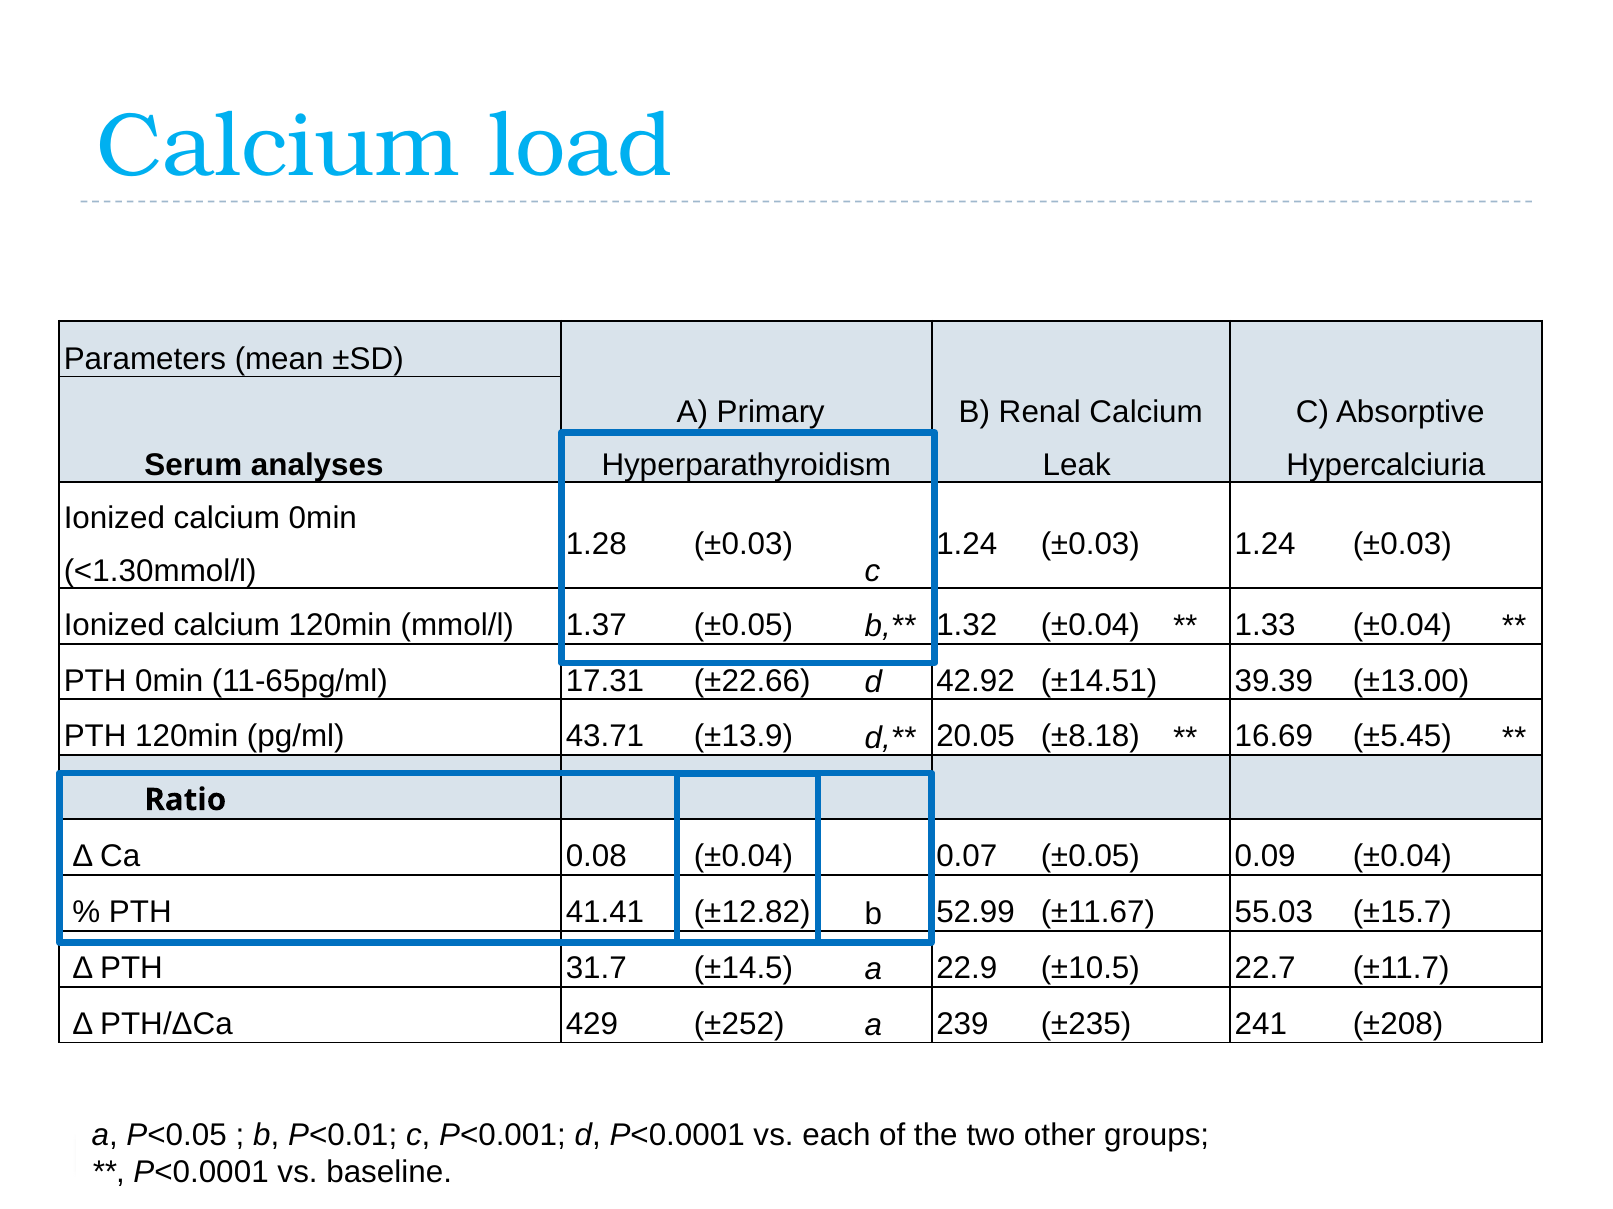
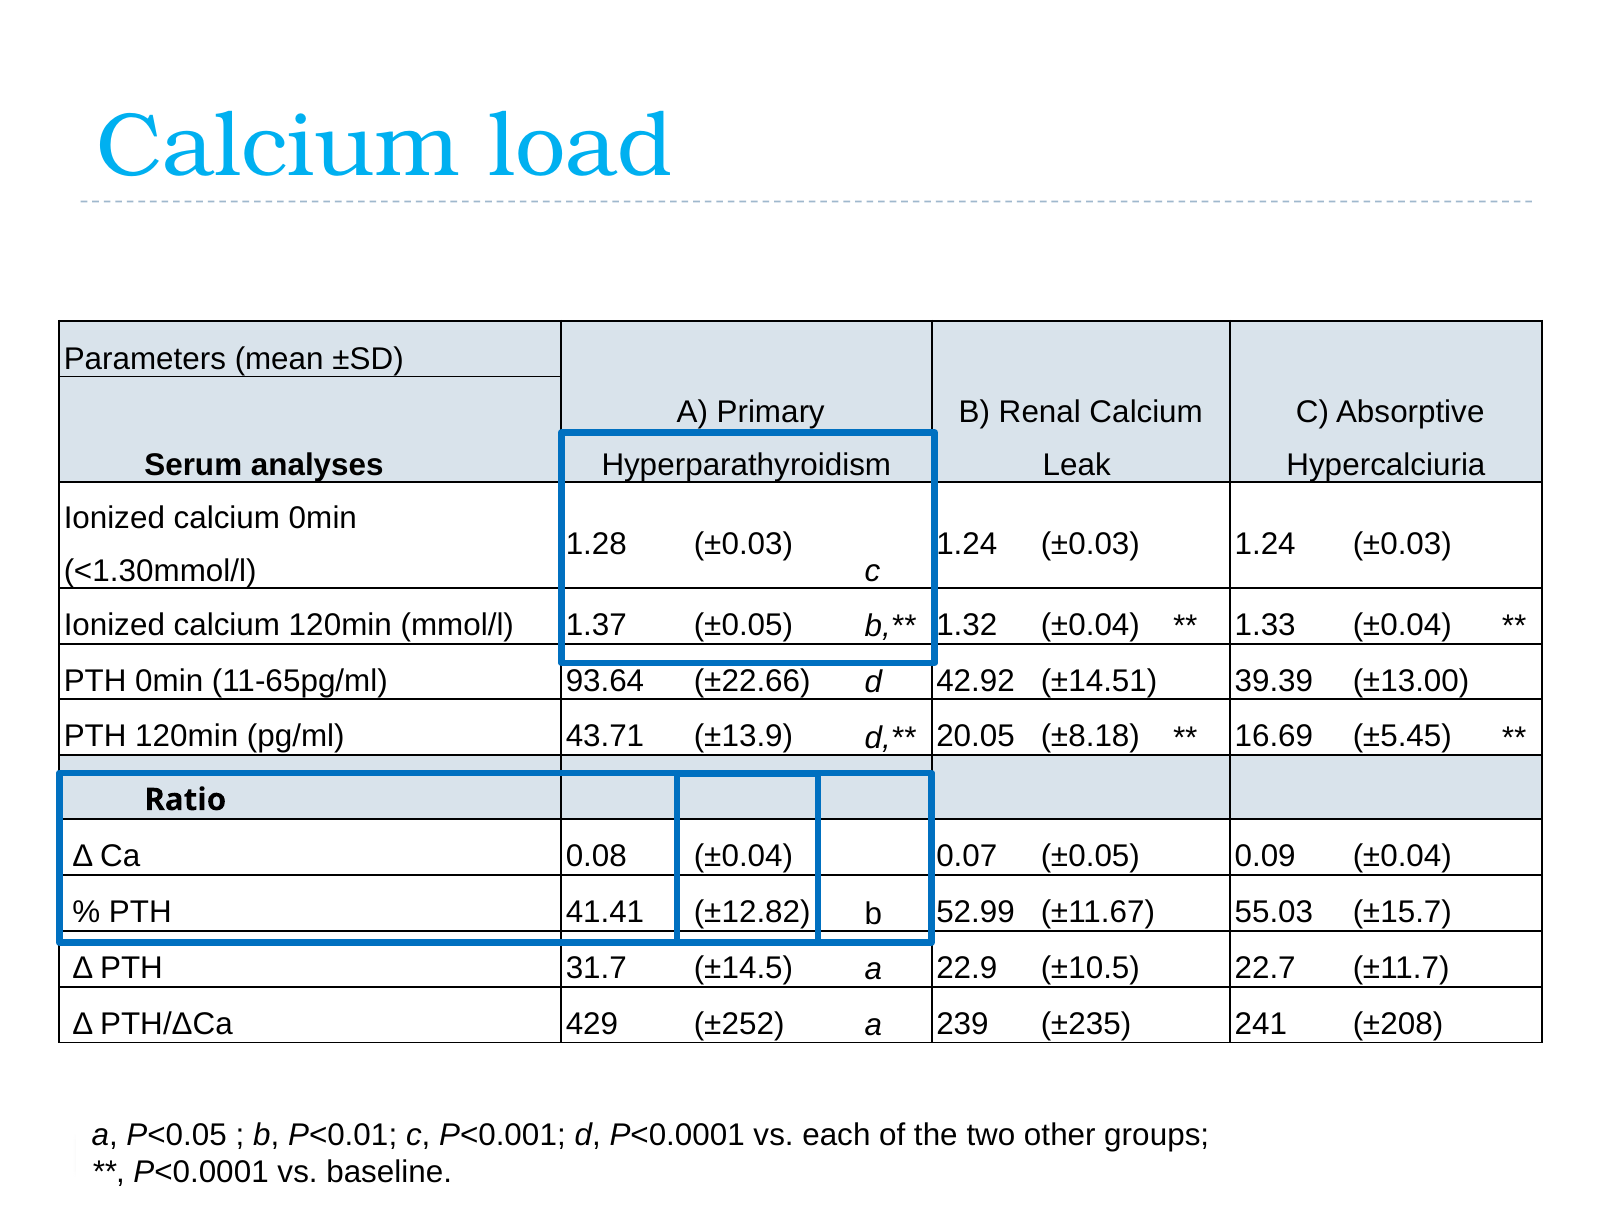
17.31: 17.31 -> 93.64 (605, 681)
